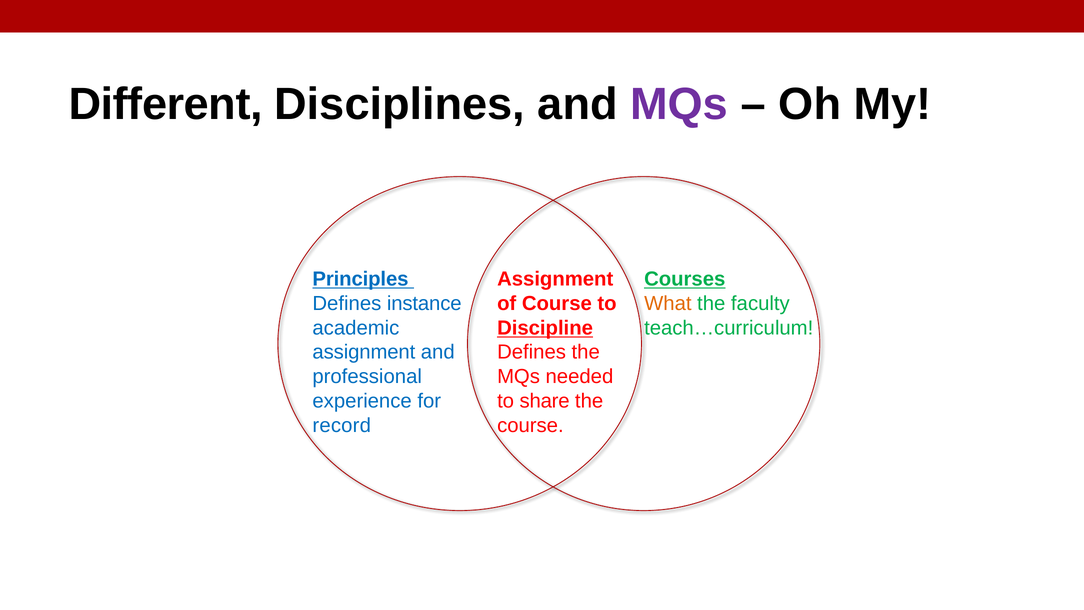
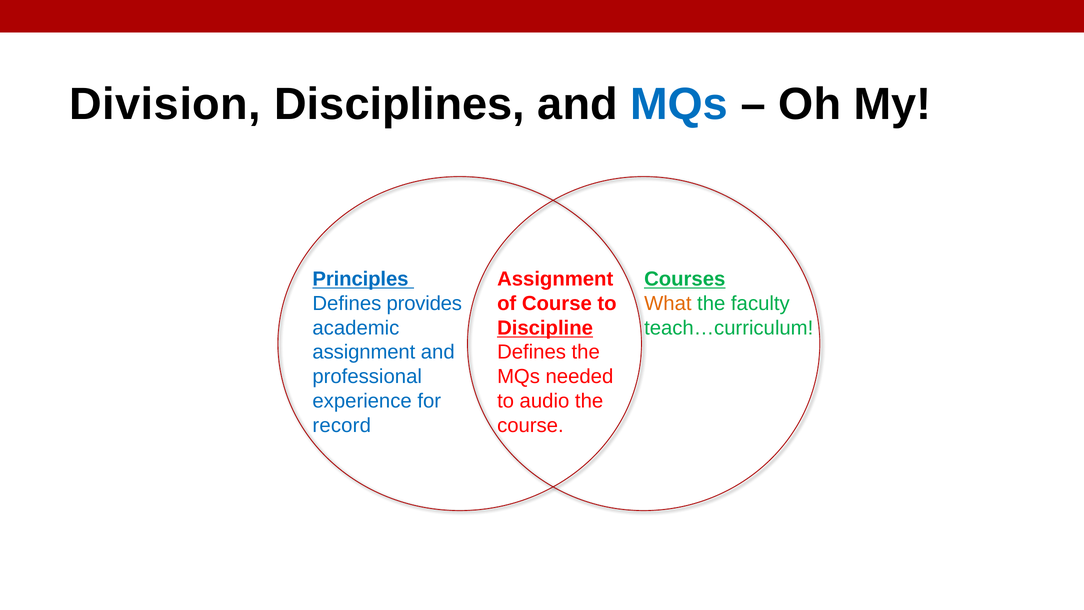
Different: Different -> Division (165, 104)
MQs colour: purple -> blue (679, 104)
instance: instance -> provides (424, 303)
share: share -> audio (544, 401)
